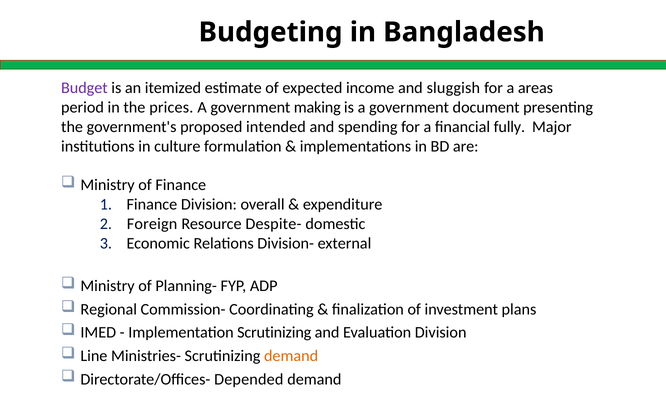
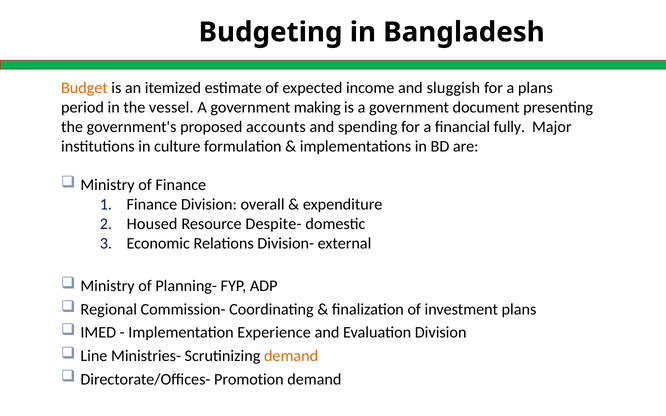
Budget colour: purple -> orange (84, 88)
a areas: areas -> plans (535, 88)
prices: prices -> vessel (171, 107)
intended: intended -> accounts (276, 127)
Foreign: Foreign -> Housed (152, 224)
Implementation Scrutinizing: Scrutinizing -> Experience (274, 333)
Depended: Depended -> Promotion (249, 379)
